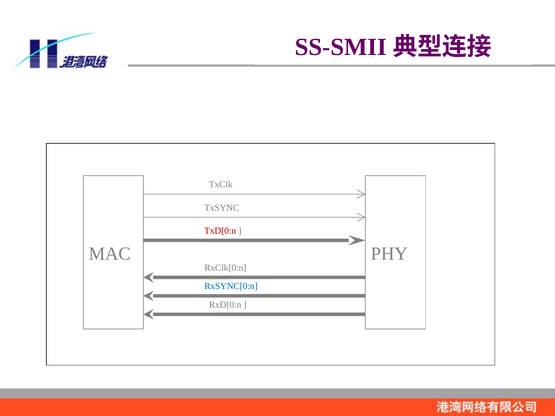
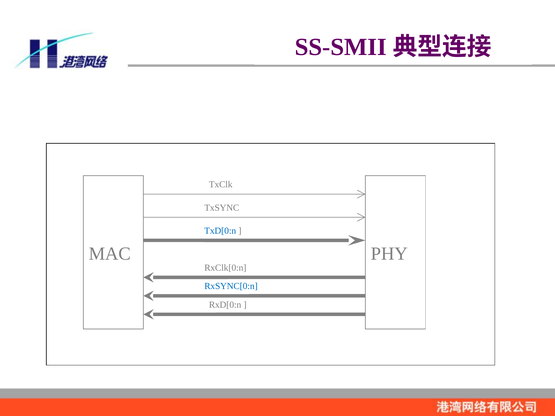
TxD[0:n colour: red -> blue (220, 231)
